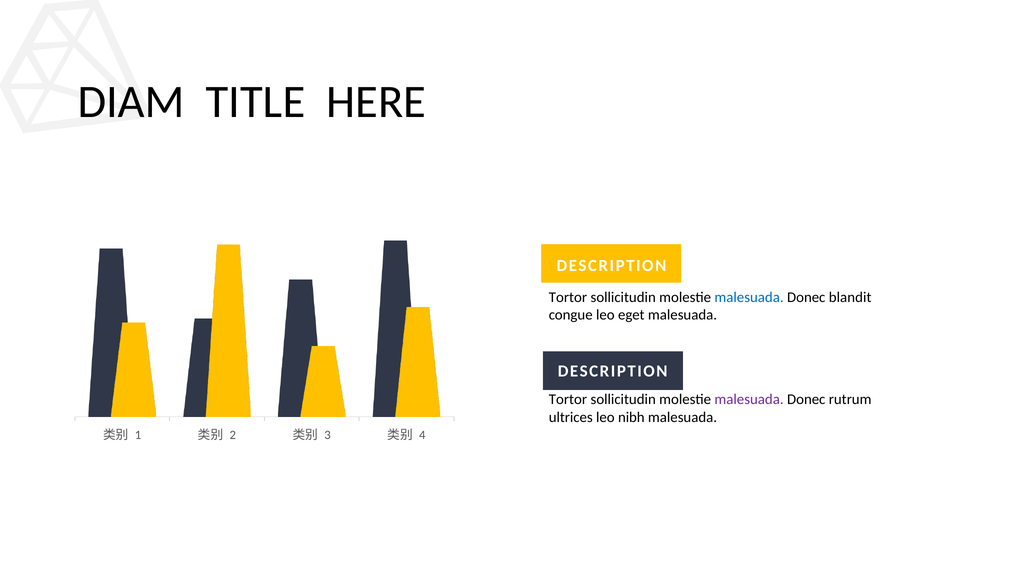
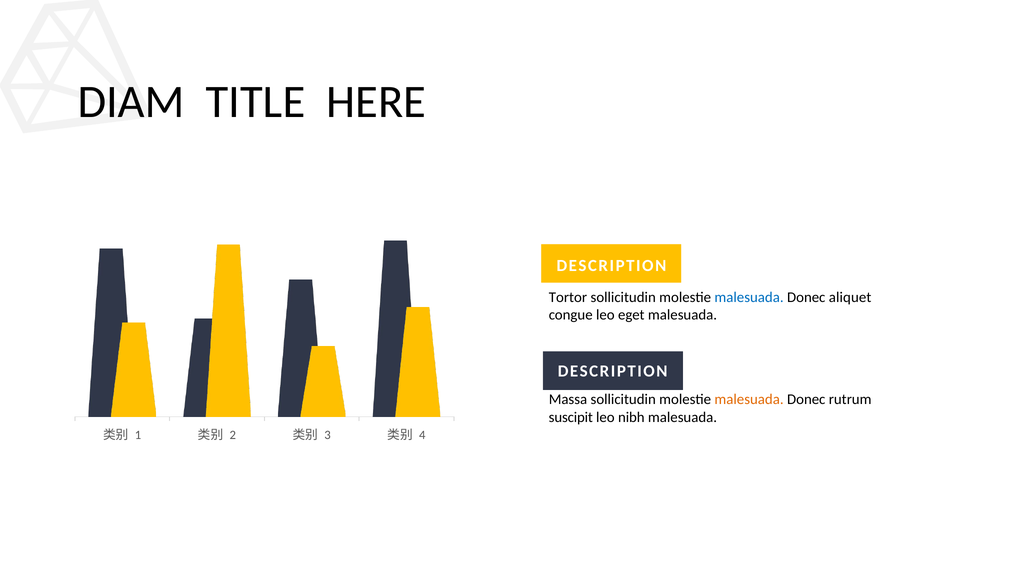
blandit: blandit -> aliquet (850, 297)
Tortor: Tortor -> Massa (568, 399)
malesuada colour: purple -> orange (749, 399)
ultrices: ultrices -> suscipit (571, 417)
